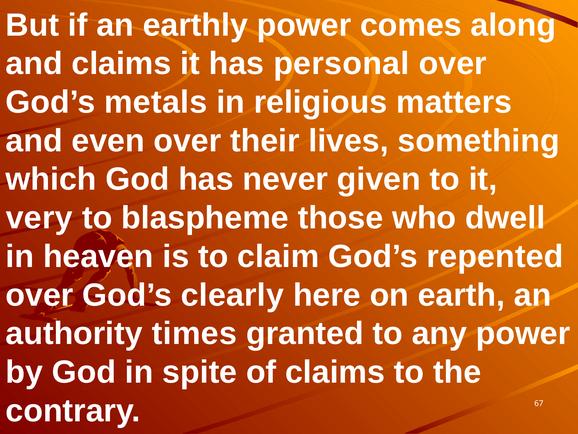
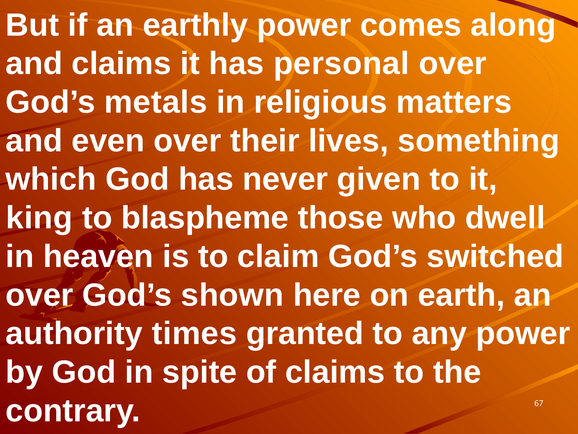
very: very -> king (39, 218)
repented: repented -> switched (495, 256)
clearly: clearly -> shown (232, 295)
